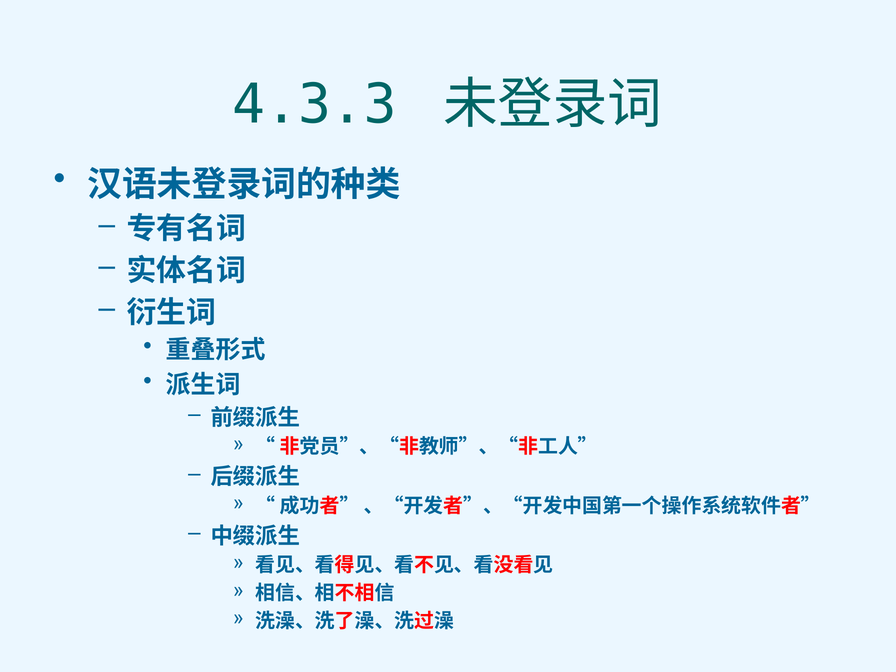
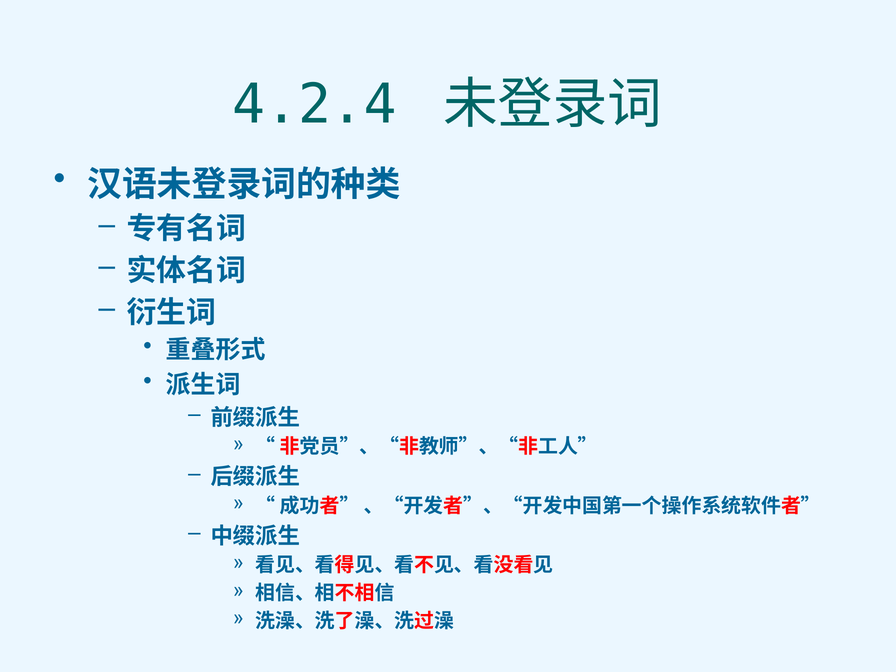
4.3.3: 4.3.3 -> 4.2.4 (315, 105)
